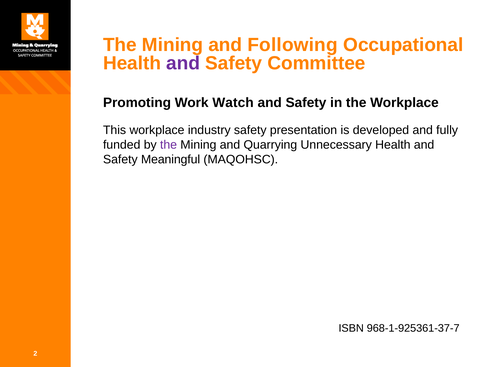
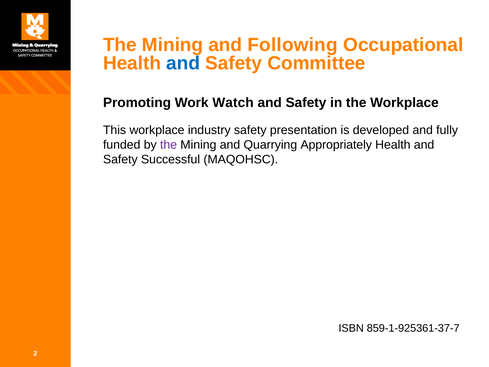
and colour: purple -> blue (183, 63)
Unnecessary: Unnecessary -> Appropriately (336, 145)
Meaningful: Meaningful -> Successful (171, 159)
968-1-925361-37-7: 968-1-925361-37-7 -> 859-1-925361-37-7 (413, 328)
